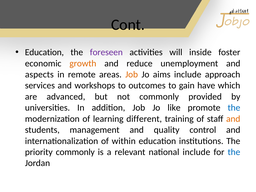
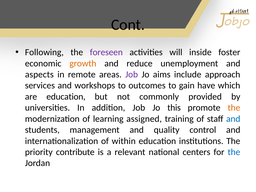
Education: Education -> Following (44, 52)
Job colour: orange -> purple (132, 74)
are advanced: advanced -> education (66, 97)
like: like -> this (174, 108)
the colour: blue -> orange (234, 108)
different: different -> assigned (144, 119)
and colour: orange -> blue (233, 119)
priority commonly: commonly -> contribute (75, 152)
national include: include -> centers (196, 152)
